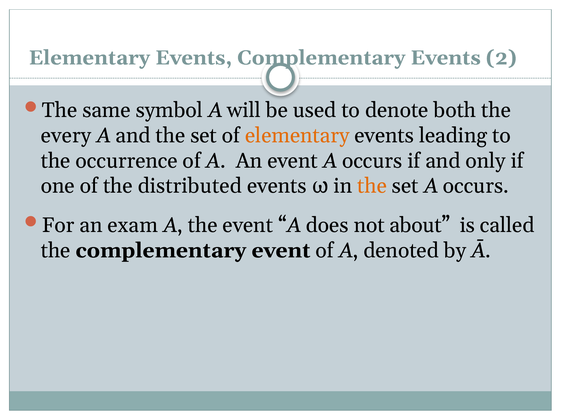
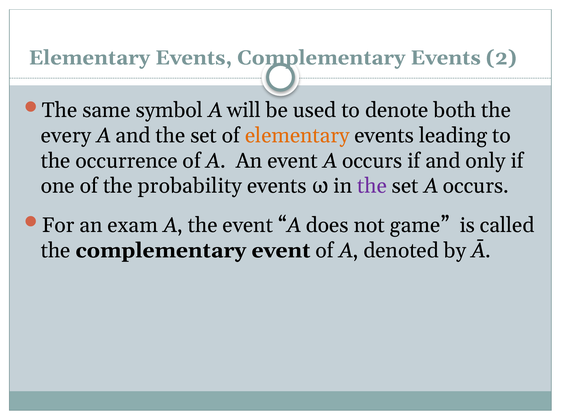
distributed: distributed -> probability (190, 186)
the colour: orange -> purple (372, 186)
about: about -> game (420, 226)
